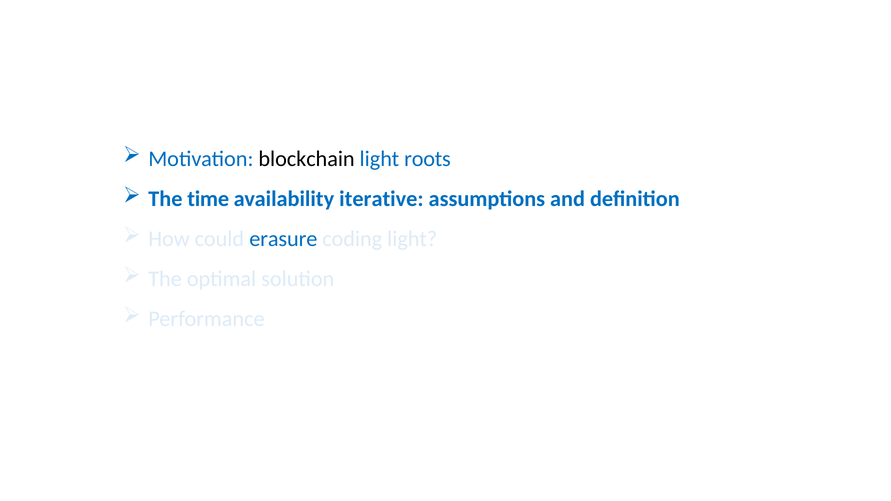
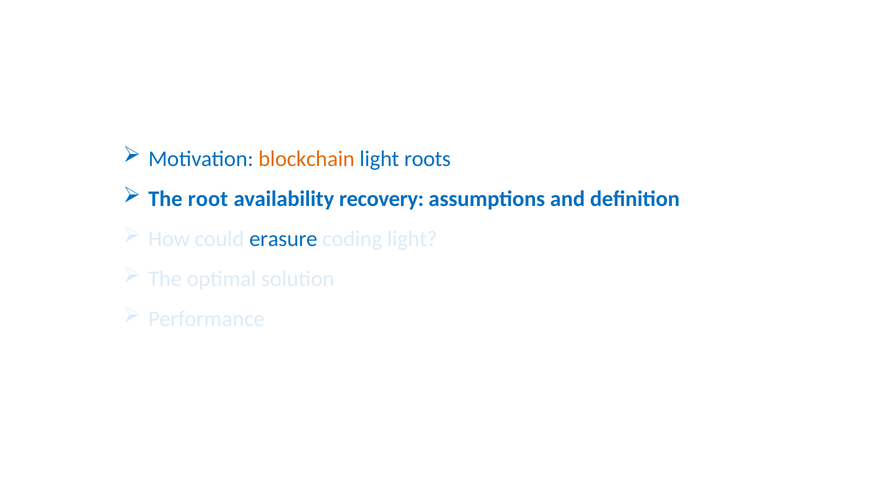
blockchain colour: black -> orange (307, 159)
time: time -> root (208, 199)
iterative: iterative -> recovery (382, 199)
